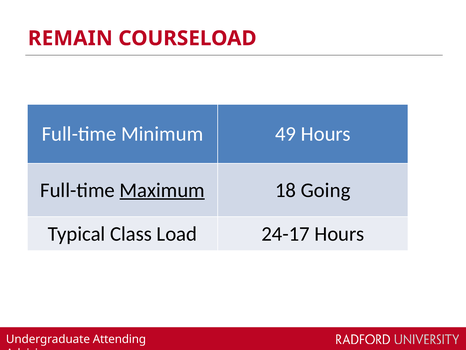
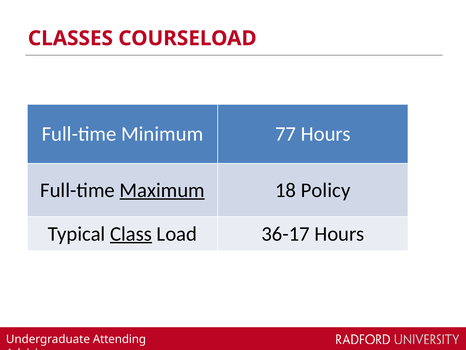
REMAIN: REMAIN -> CLASSES (70, 38)
49: 49 -> 77 (286, 134)
Going: Going -> Policy (326, 190)
Class underline: none -> present (131, 234)
24-17: 24-17 -> 36-17 (286, 234)
